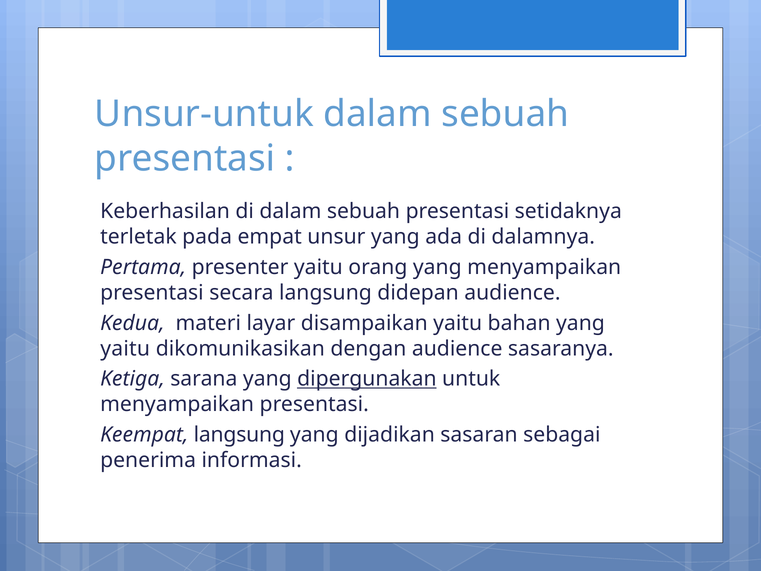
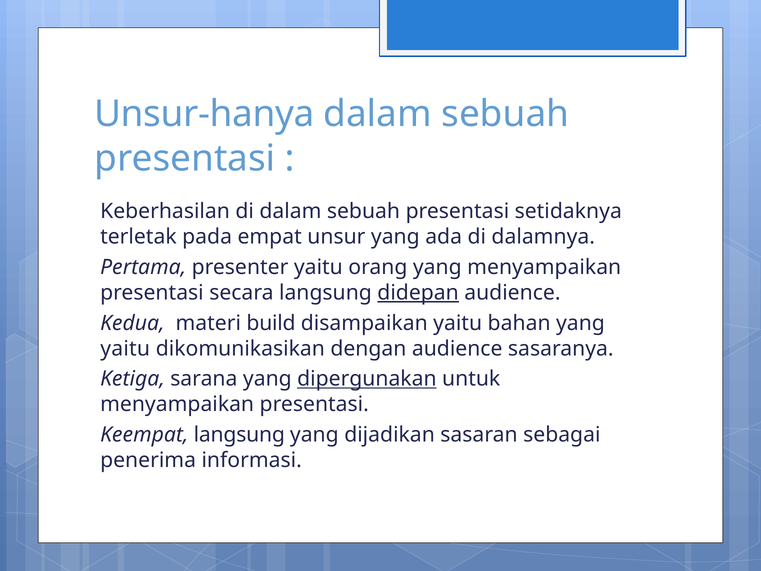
Unsur-untuk: Unsur-untuk -> Unsur-hanya (204, 114)
didepan underline: none -> present (418, 293)
layar: layar -> build (271, 323)
